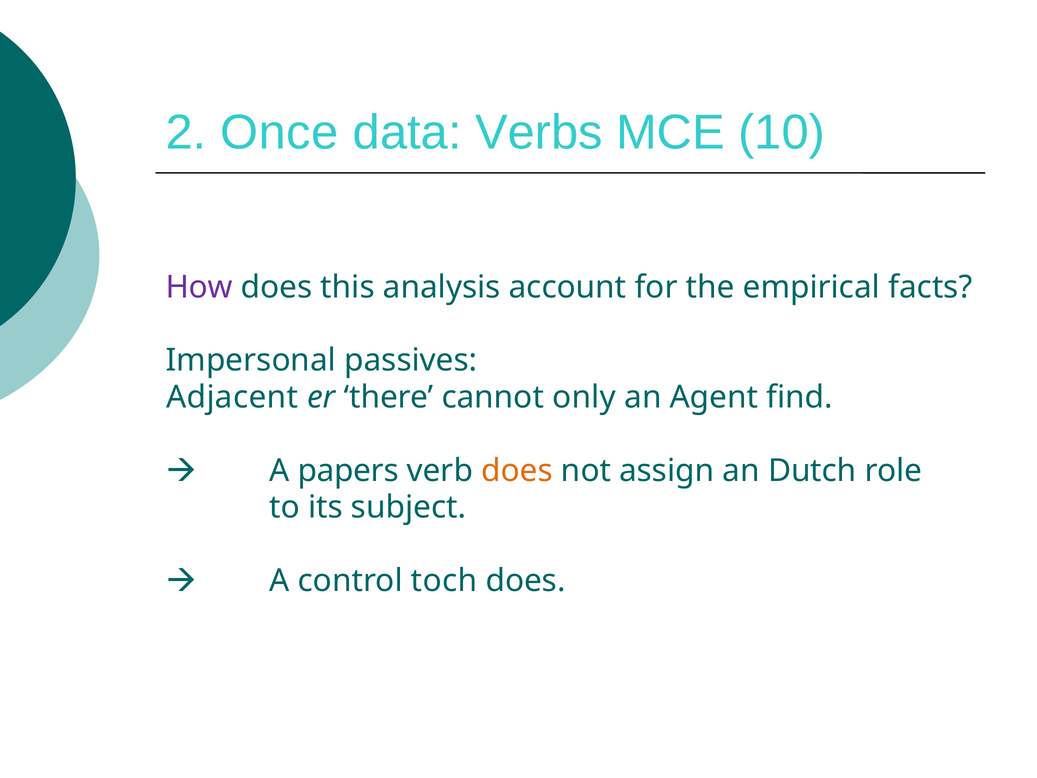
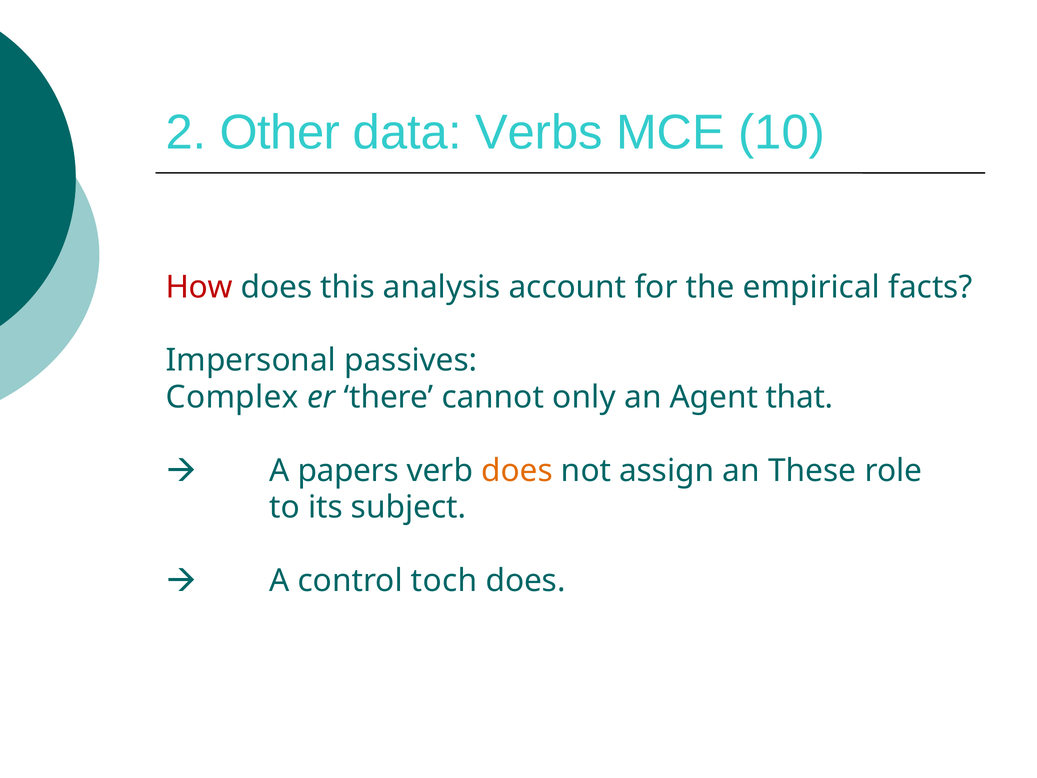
Once: Once -> Other (280, 133)
How colour: purple -> red (199, 287)
Adjacent: Adjacent -> Complex (232, 397)
find: find -> that (800, 397)
Dutch: Dutch -> These (812, 471)
